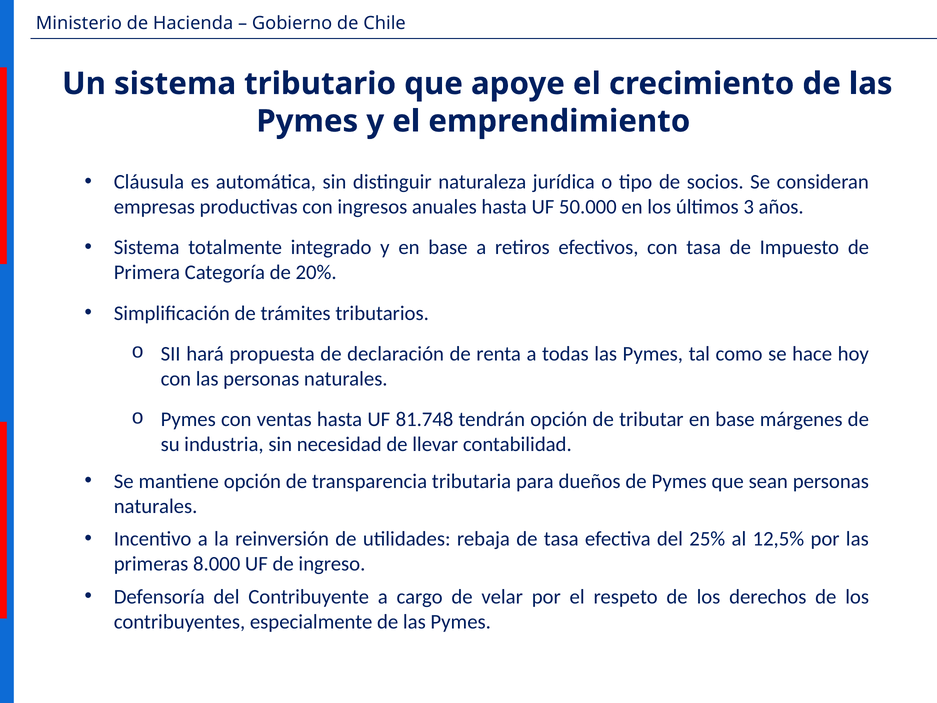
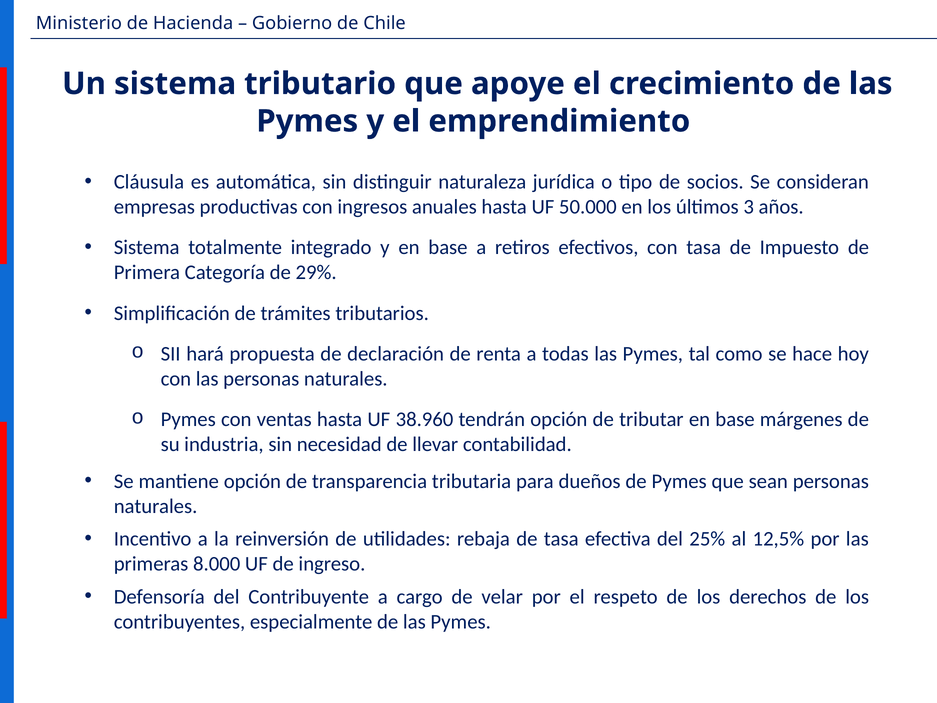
20%: 20% -> 29% (316, 273)
81.748: 81.748 -> 38.960 (425, 419)
